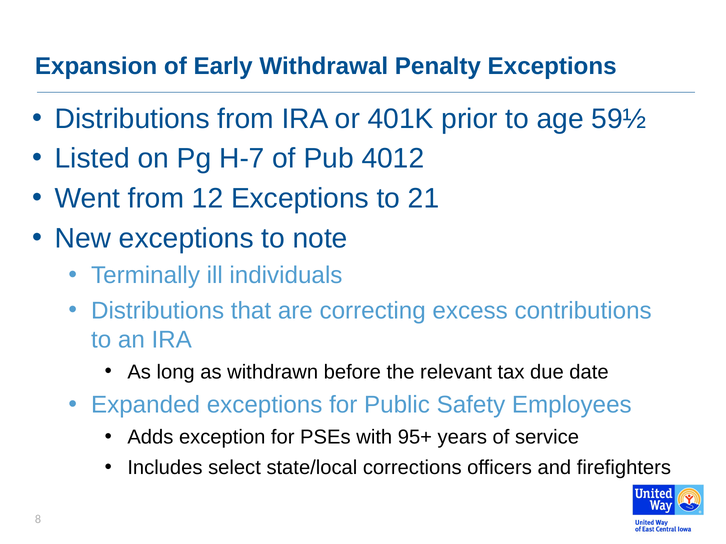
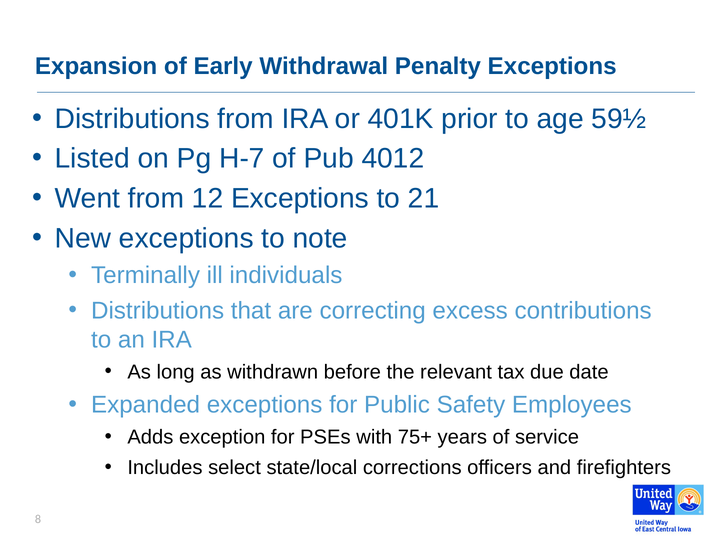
95+: 95+ -> 75+ (415, 438)
